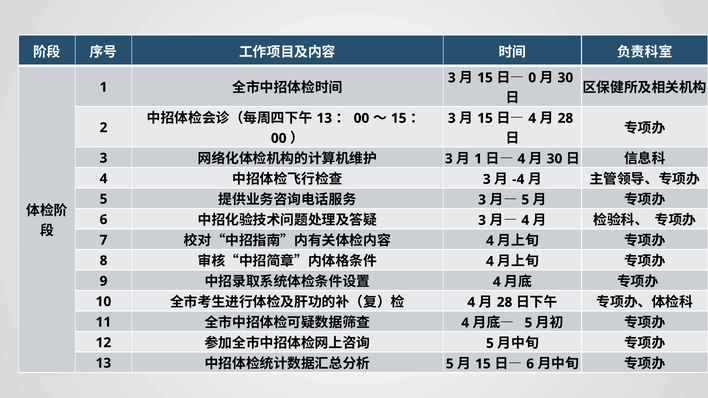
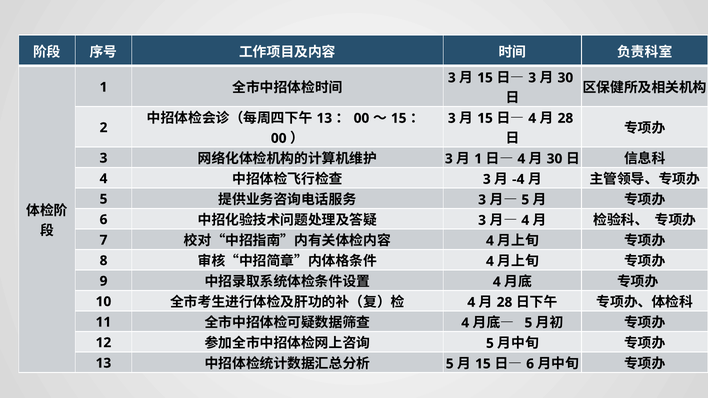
0: 0 -> 3 (532, 78)
